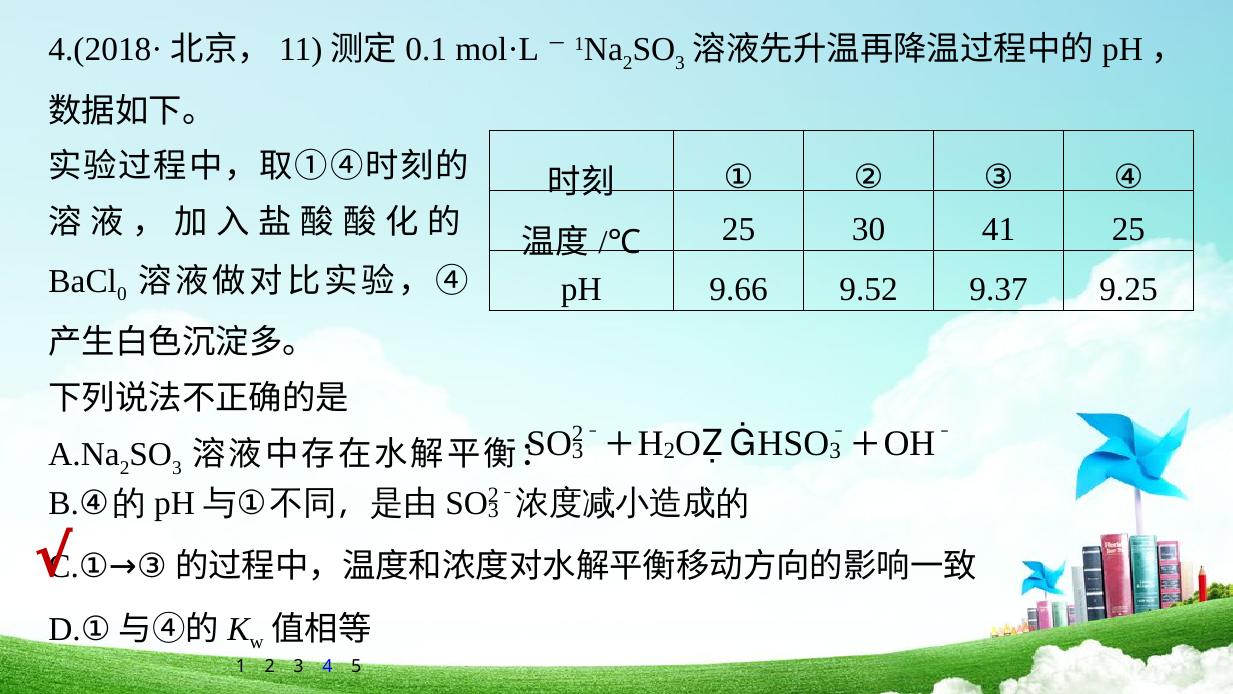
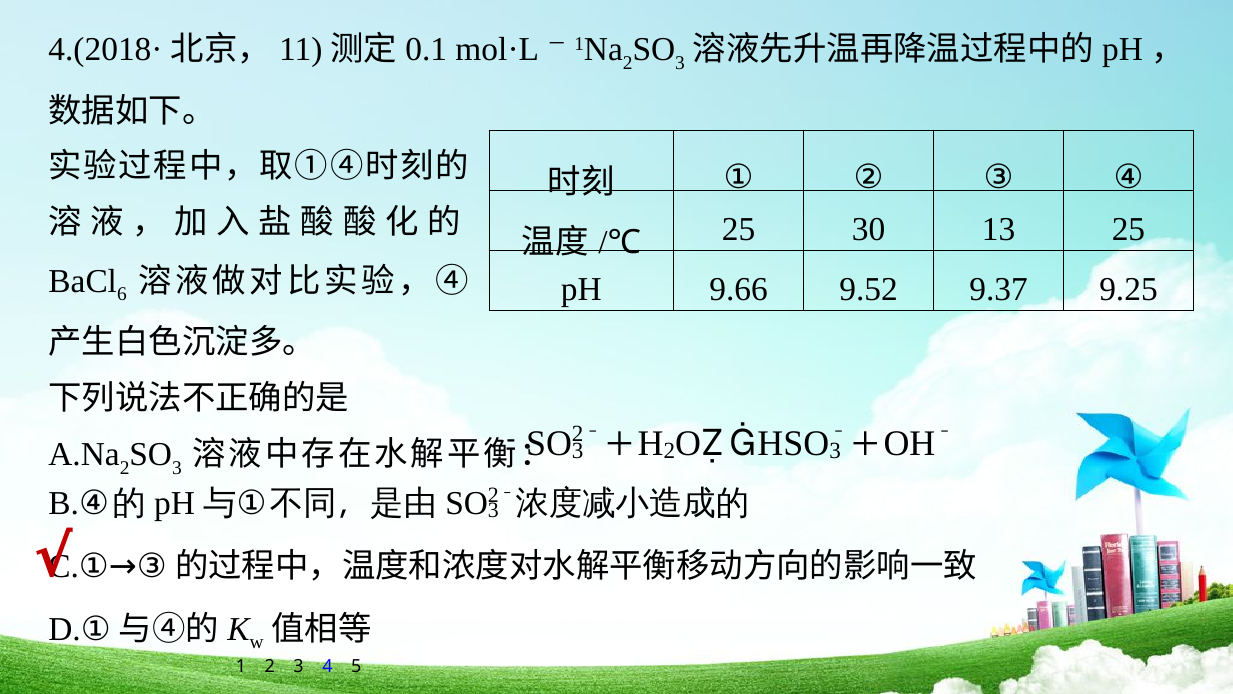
41: 41 -> 13 (999, 230)
0: 0 -> 6 (122, 294)
